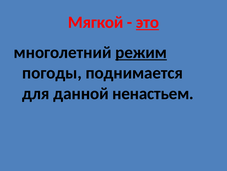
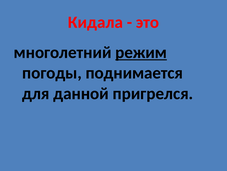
Мягкой: Мягкой -> Кидала (95, 22)
это underline: present -> none (147, 22)
ненастьем: ненастьем -> пригрелся (153, 93)
